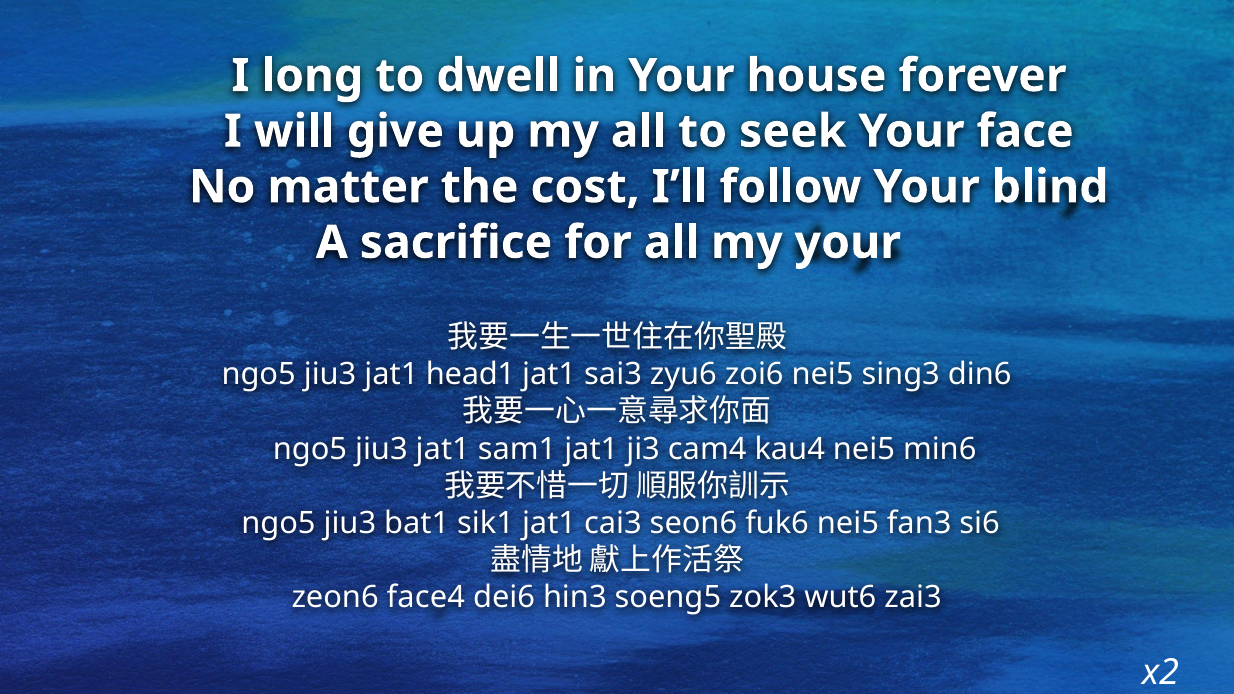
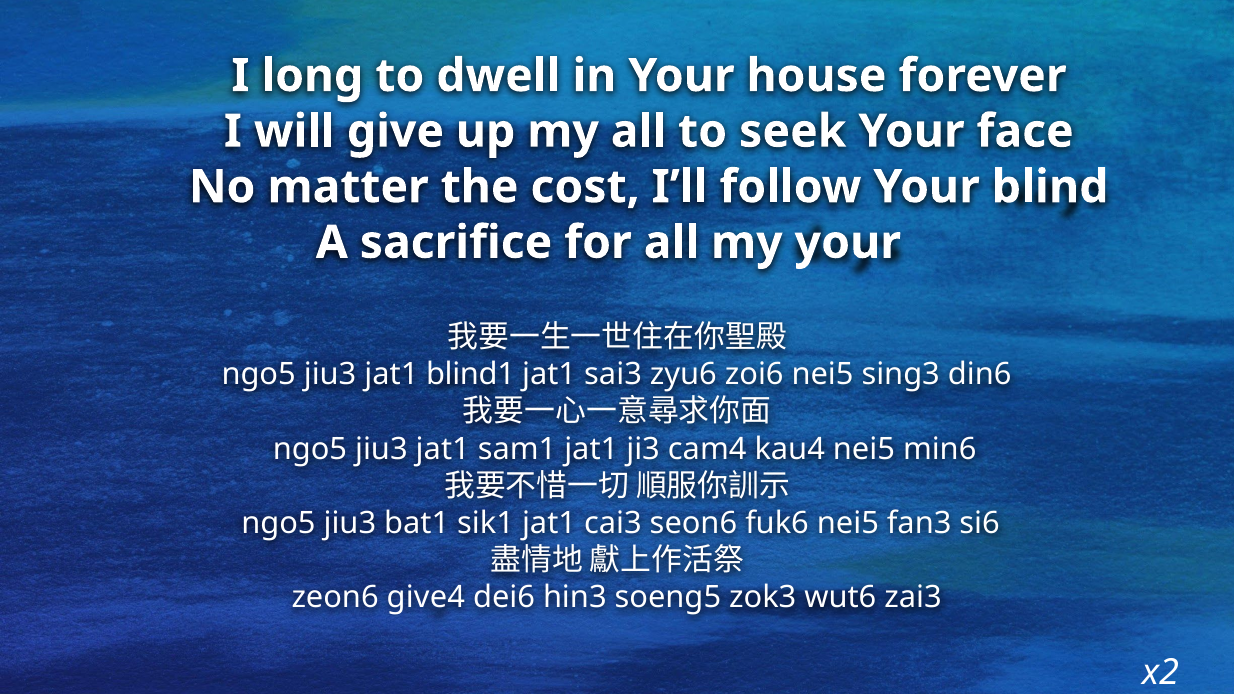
head1: head1 -> blind1 (471, 375)
face4: face4 -> give4 (426, 597)
